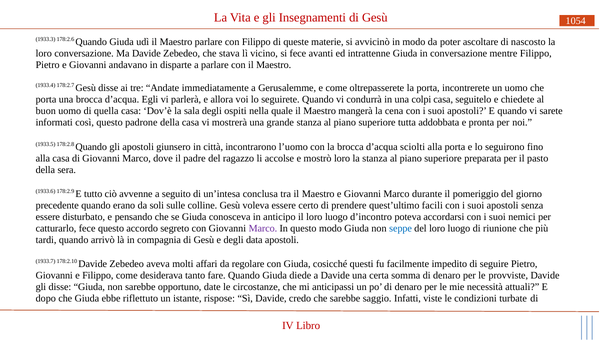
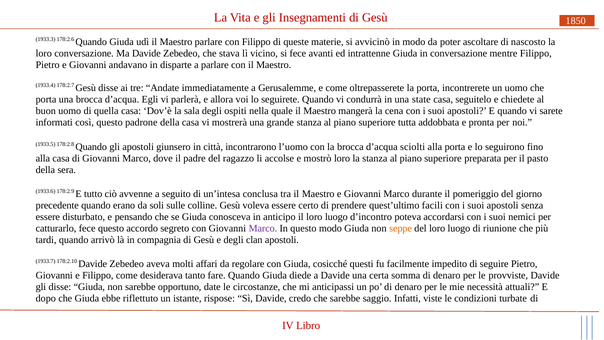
1054: 1054 -> 1850 (576, 21)
colpi: colpi -> state (421, 99)
seppe colour: blue -> orange (401, 229)
data: data -> clan (254, 240)
